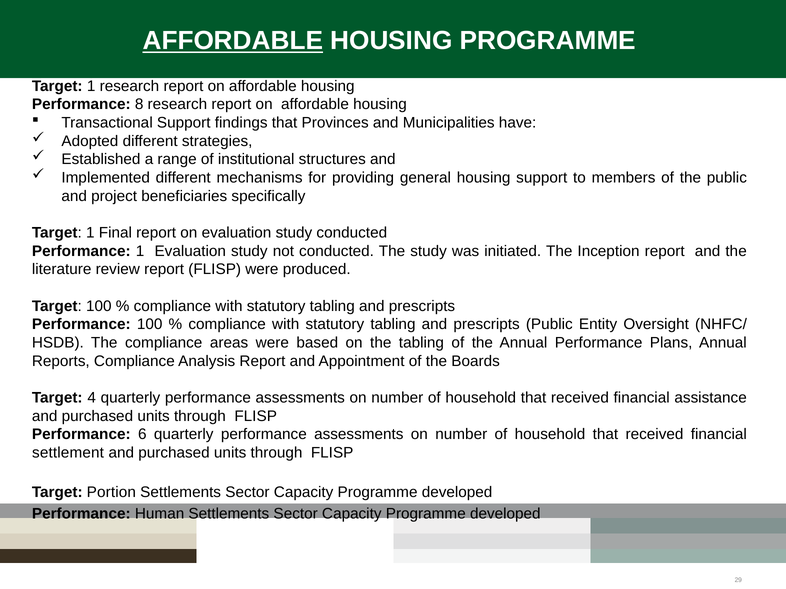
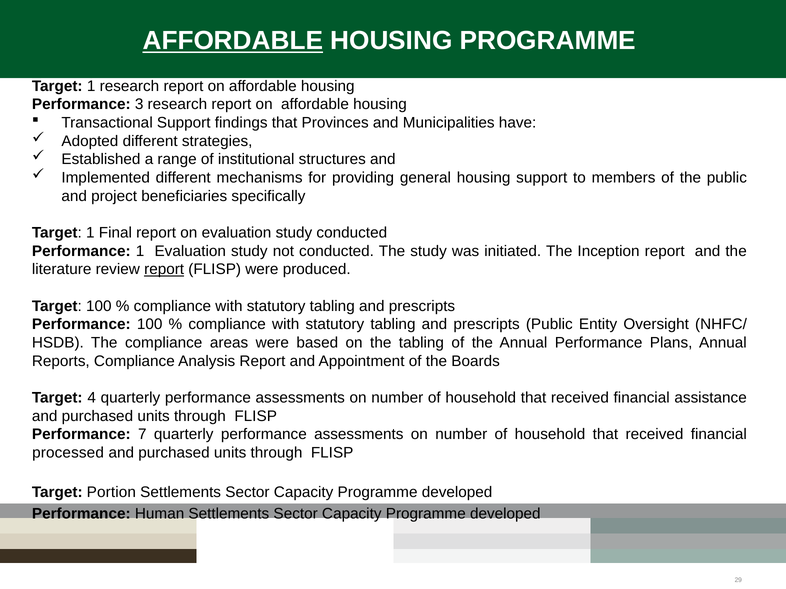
8: 8 -> 3 (139, 104)
report underline: none -> present (164, 270)
6: 6 -> 7 (142, 435)
settlement: settlement -> processed (68, 453)
